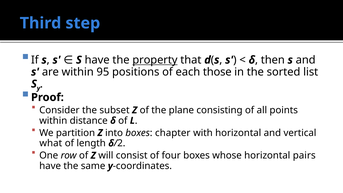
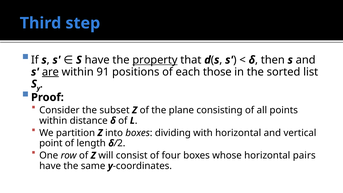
are underline: none -> present (50, 72)
95: 95 -> 91 (103, 72)
chapter: chapter -> dividing (173, 133)
what: what -> point (51, 143)
